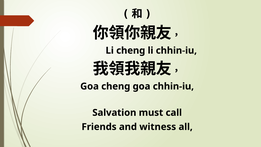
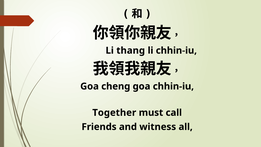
Li cheng: cheng -> thang (131, 50)
Salvation: Salvation -> Together (114, 113)
